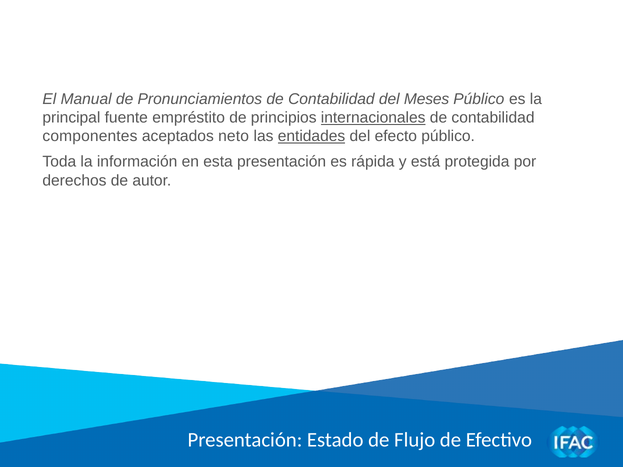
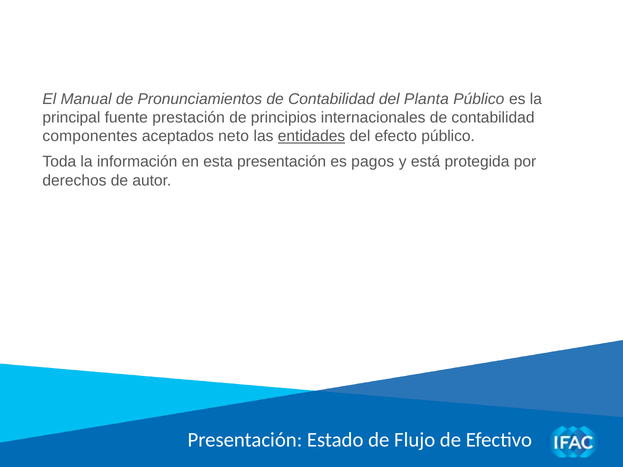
Meses: Meses -> Planta (426, 99)
empréstito: empréstito -> prestación (189, 118)
internacionales underline: present -> none (373, 118)
rápida: rápida -> pagos (373, 162)
